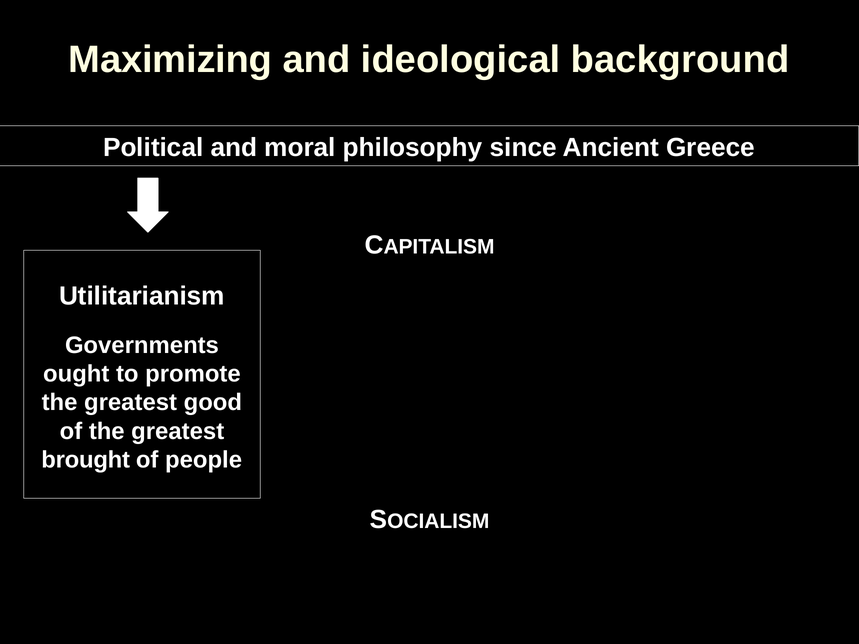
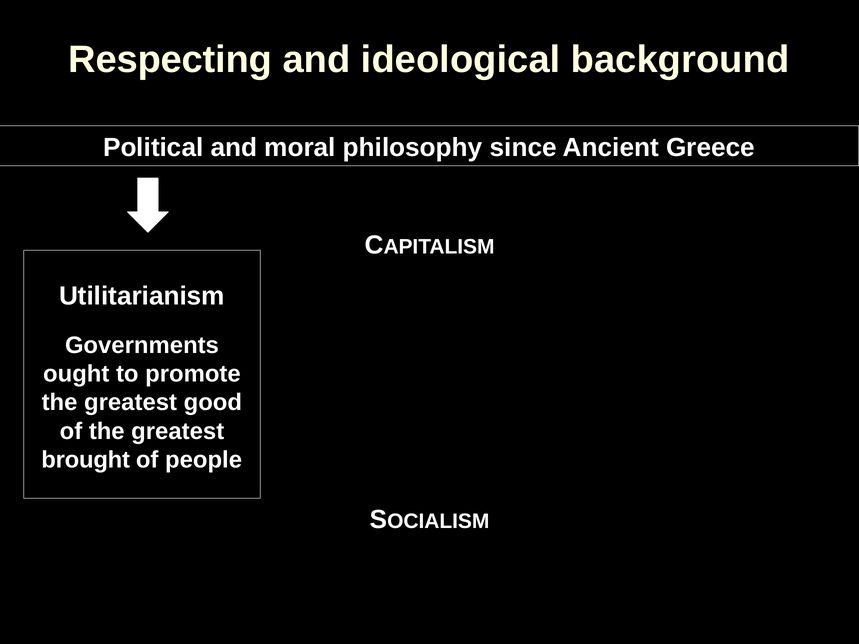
Maximizing: Maximizing -> Respecting (170, 60)
